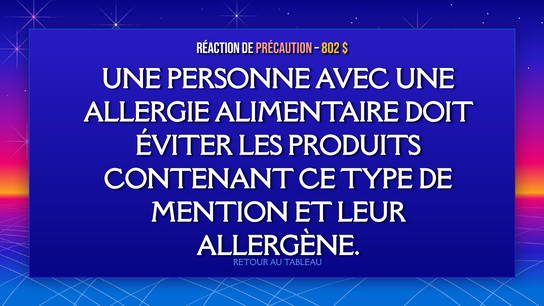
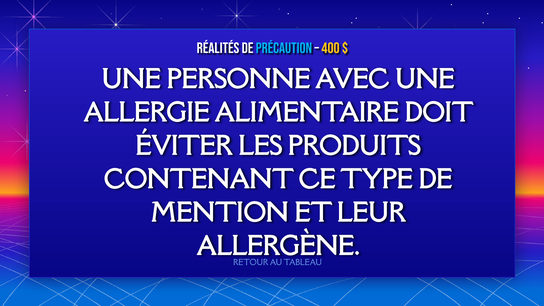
RÉACTION: RÉACTION -> RÉALITÉS (218, 48)
PRÉCAUTION colour: pink -> light blue (284, 48)
802: 802 -> 400 (331, 48)
